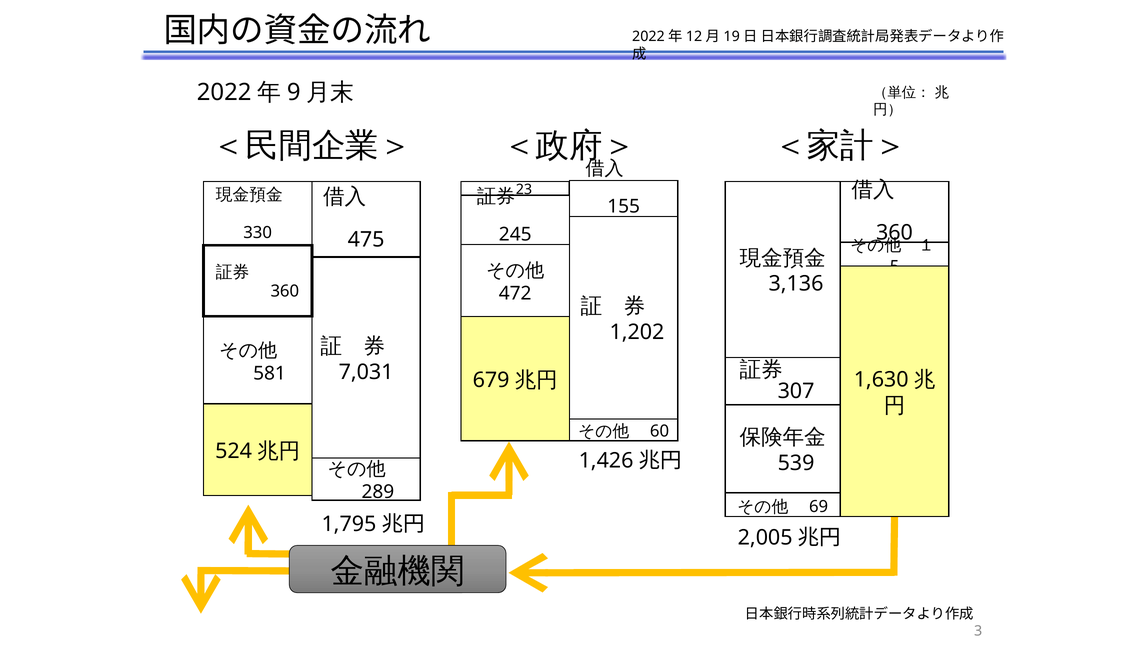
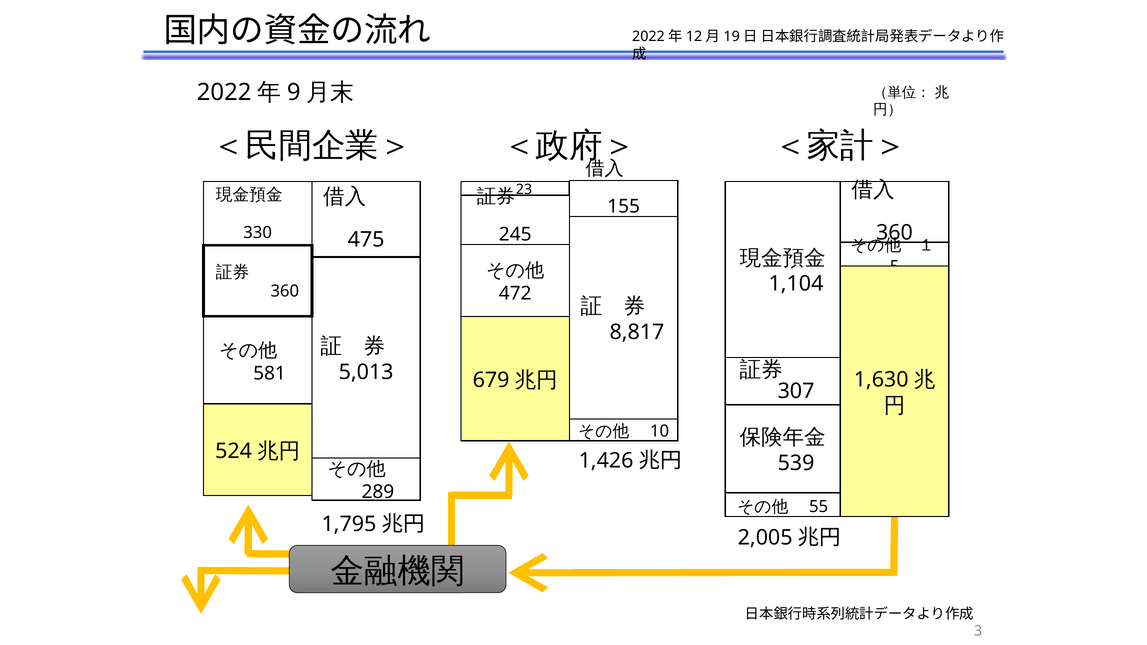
3,136: 3,136 -> 1,104 (796, 284)
1,202: 1,202 -> 8,817 (637, 332)
7,031: 7,031 -> 5,013 (366, 372)
60: 60 -> 10 (660, 431)
69: 69 -> 55 (819, 507)
